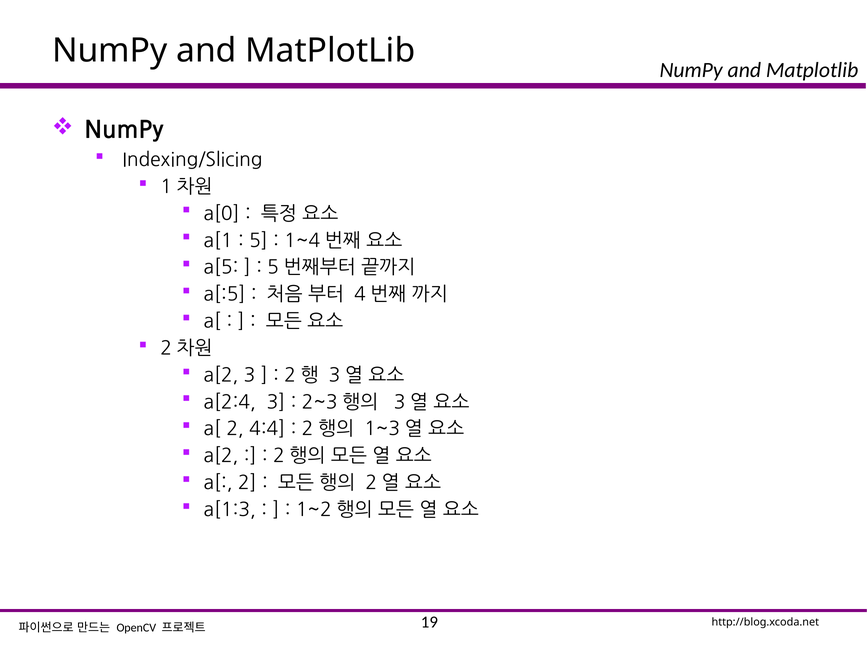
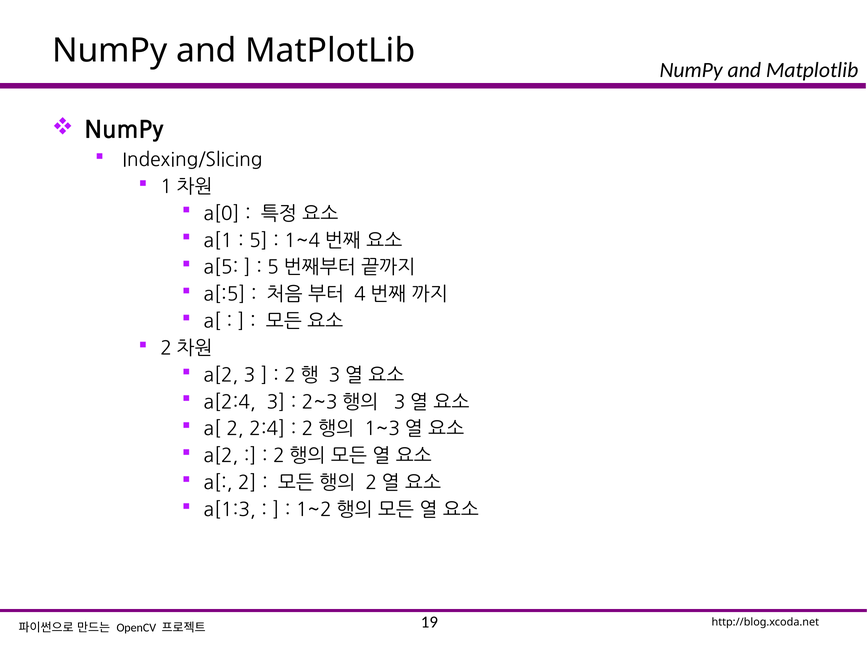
4:4: 4:4 -> 2:4 (267, 429)
